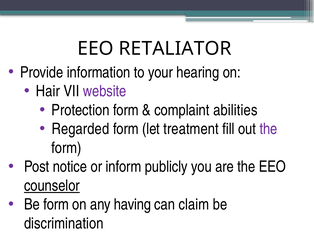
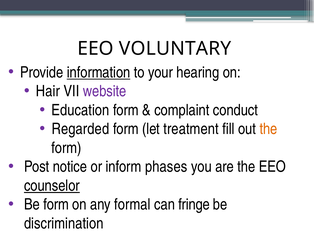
RETALIATOR: RETALIATOR -> VOLUNTARY (175, 48)
information underline: none -> present (99, 72)
Protection: Protection -> Education (80, 110)
abilities: abilities -> conduct (235, 110)
the colour: purple -> orange (268, 129)
publicly: publicly -> phases (166, 166)
having: having -> formal (132, 204)
claim: claim -> fringe (194, 204)
